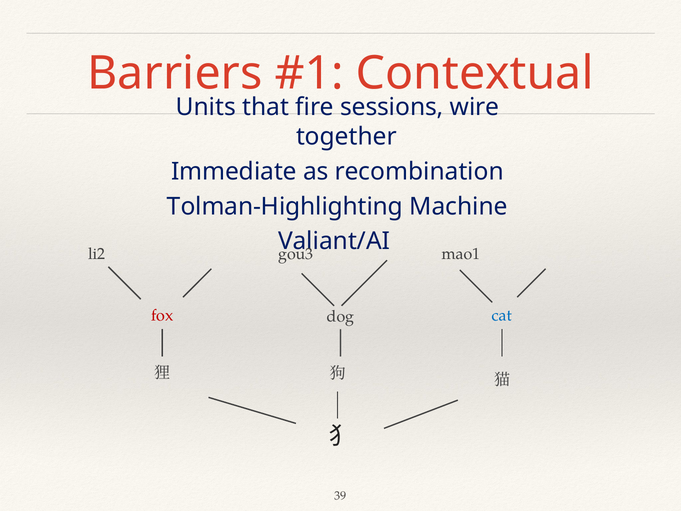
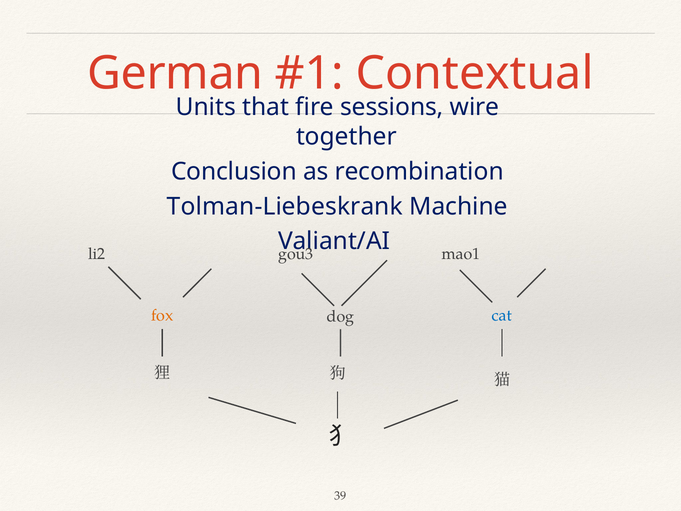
Barriers: Barriers -> German (175, 74)
Immediate: Immediate -> Conclusion (234, 172)
Tolman-Highlighting: Tolman-Highlighting -> Tolman-Liebeskrank (285, 206)
fox colour: red -> orange (162, 315)
